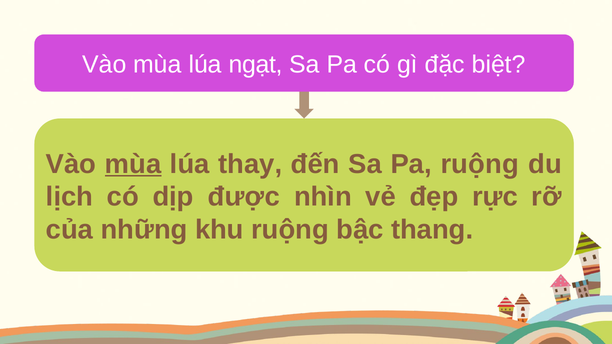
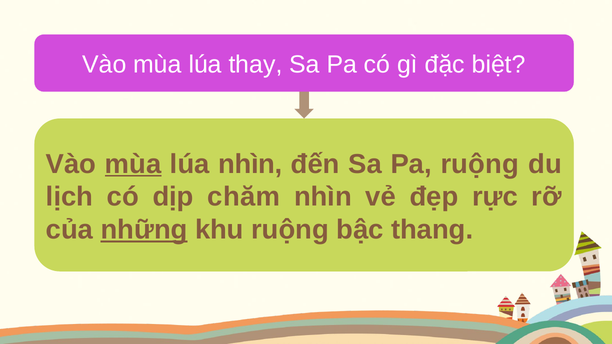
ngạt: ngạt -> thay (256, 65)
lúa thay: thay -> nhìn (250, 164)
được: được -> chăm (244, 197)
những underline: none -> present (144, 230)
